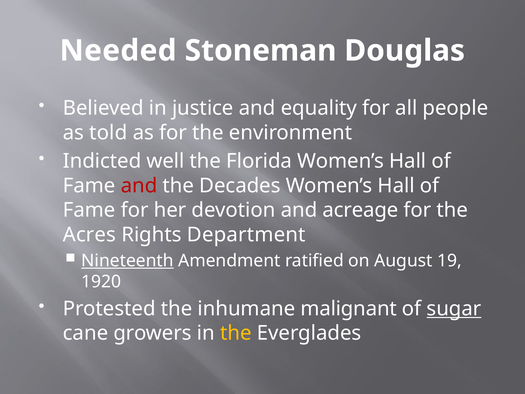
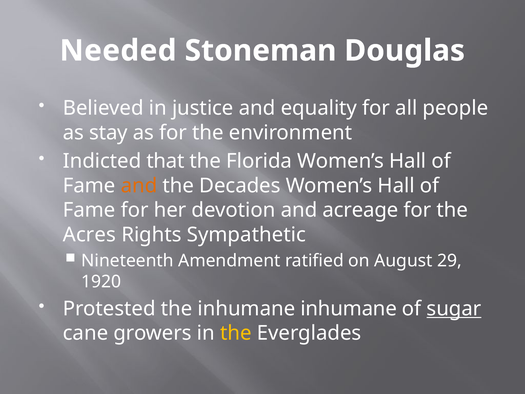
told: told -> stay (108, 133)
well: well -> that (166, 161)
and colour: red -> orange (139, 186)
Department: Department -> Sympathetic (246, 234)
Nineteenth underline: present -> none (128, 260)
19: 19 -> 29 (449, 260)
inhumane malignant: malignant -> inhumane (349, 308)
